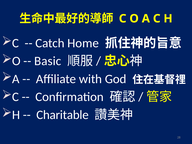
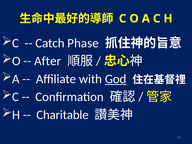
Home: Home -> Phase (83, 43)
Basic: Basic -> After (48, 61)
God underline: none -> present (116, 79)
